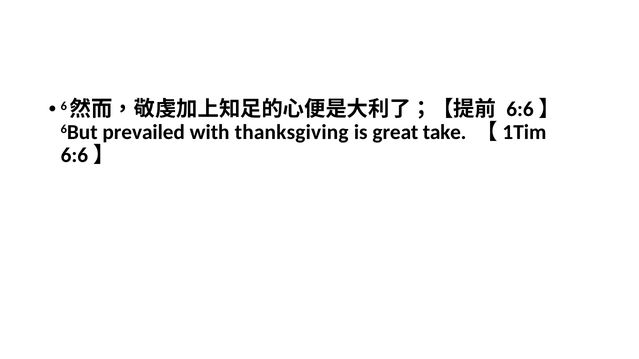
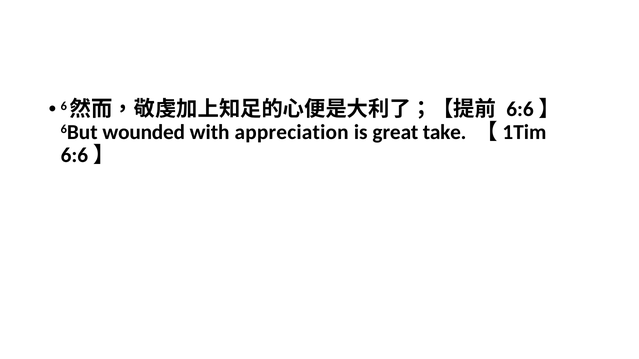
prevailed: prevailed -> wounded (144, 132)
thanksgiving: thanksgiving -> appreciation (292, 132)
